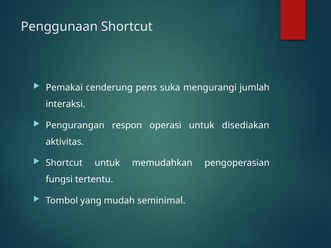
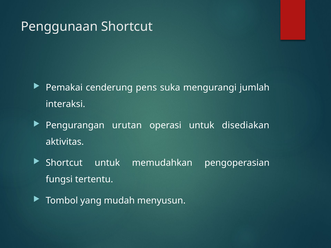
respon: respon -> urutan (127, 125)
seminimal: seminimal -> menyusun (161, 201)
